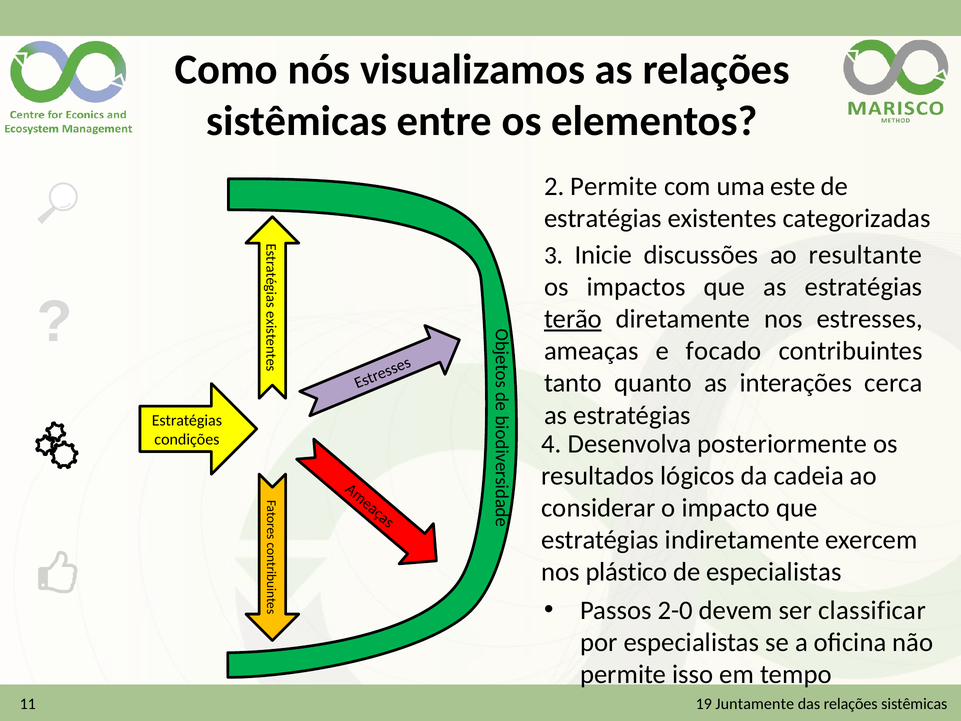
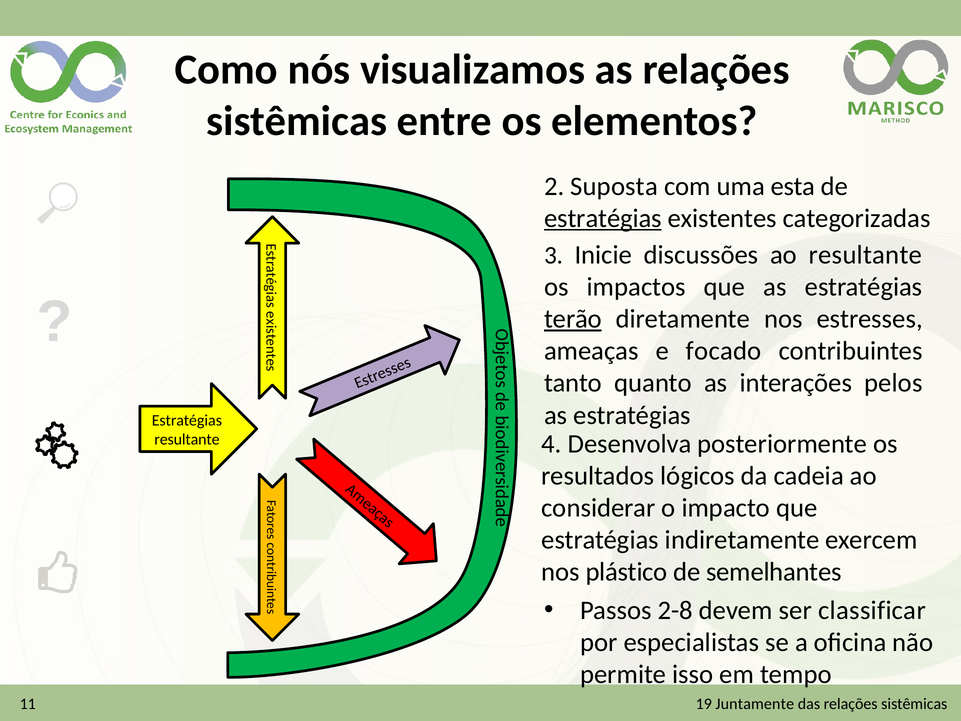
2 Permite: Permite -> Suposta (614, 186)
este: este -> esta (793, 186)
estratégias underline: none -> present (603, 218)
cerca: cerca -> pelos (893, 383)
condições: condições -> resultante (187, 439)
de especialistas: especialistas -> semelhantes (774, 572)
2-0: 2-0 -> 2-8 (675, 610)
